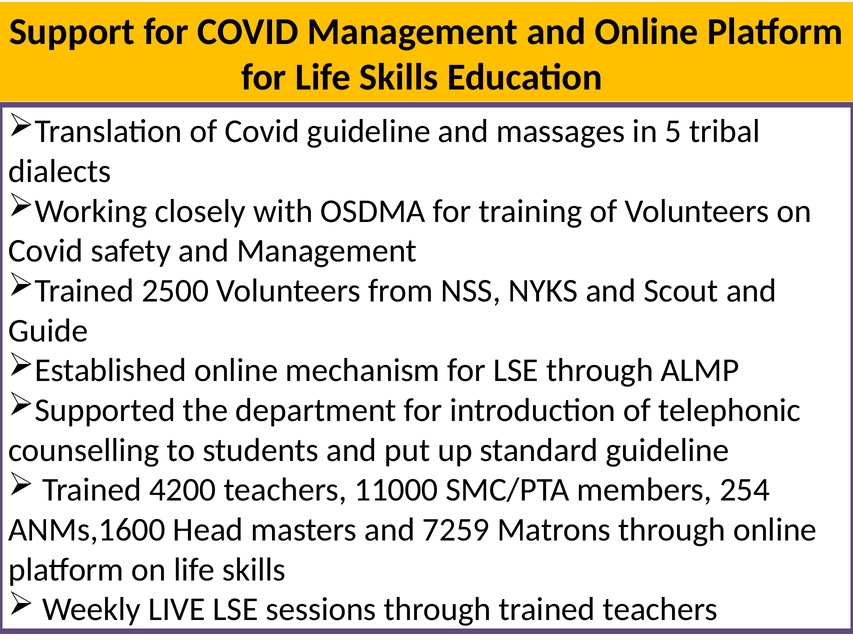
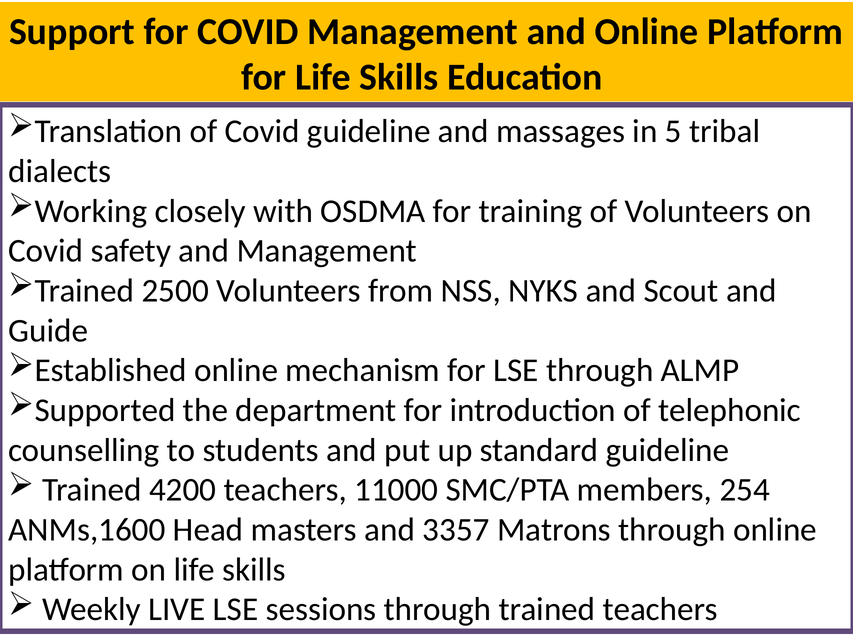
7259: 7259 -> 3357 (456, 530)
